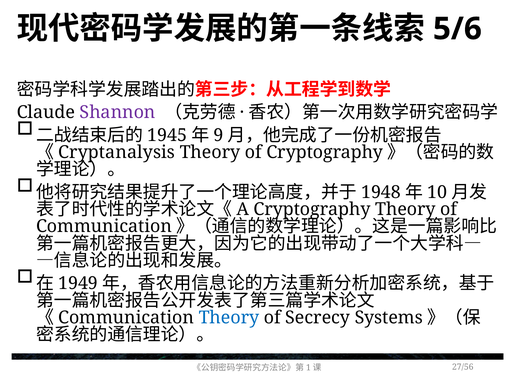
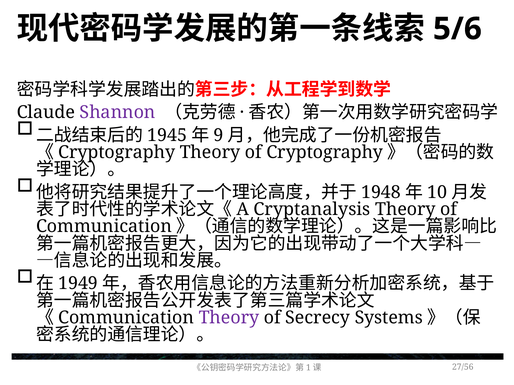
Cryptanalysis: Cryptanalysis -> Cryptography (117, 152)
Cryptography: Cryptography -> Cryptanalysis (312, 210)
Theory colour: blue -> purple (229, 318)
